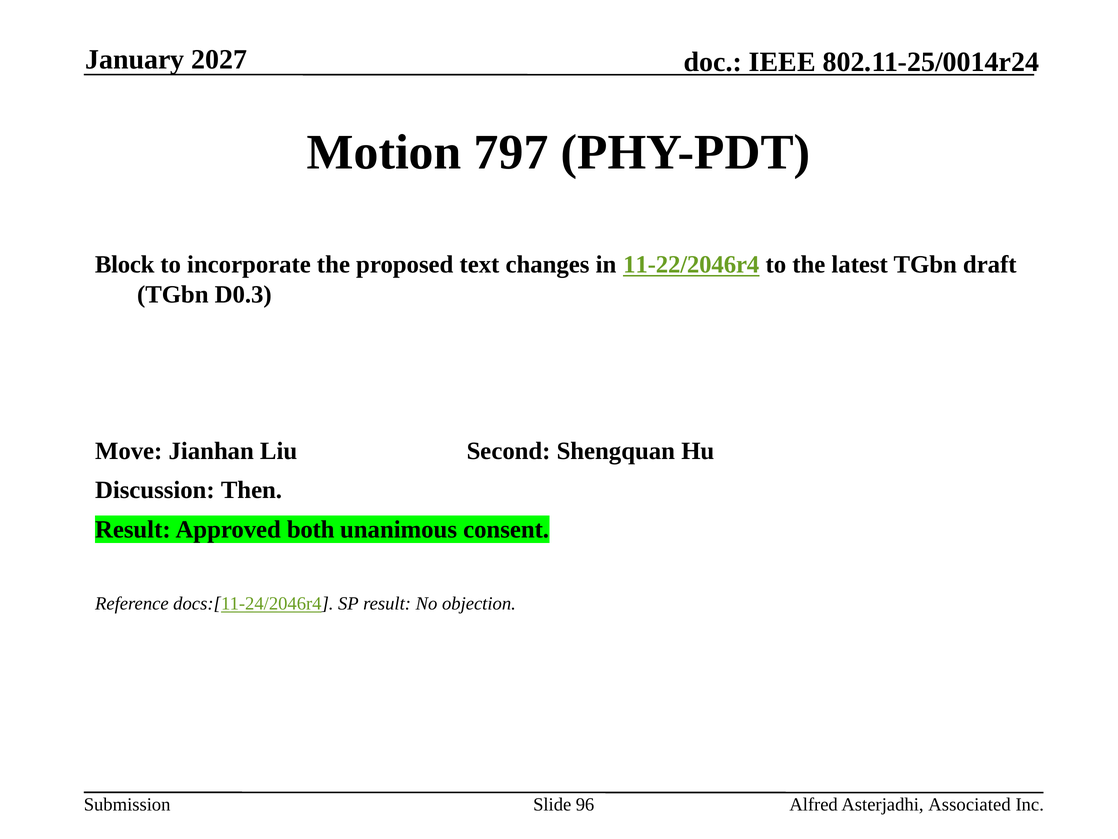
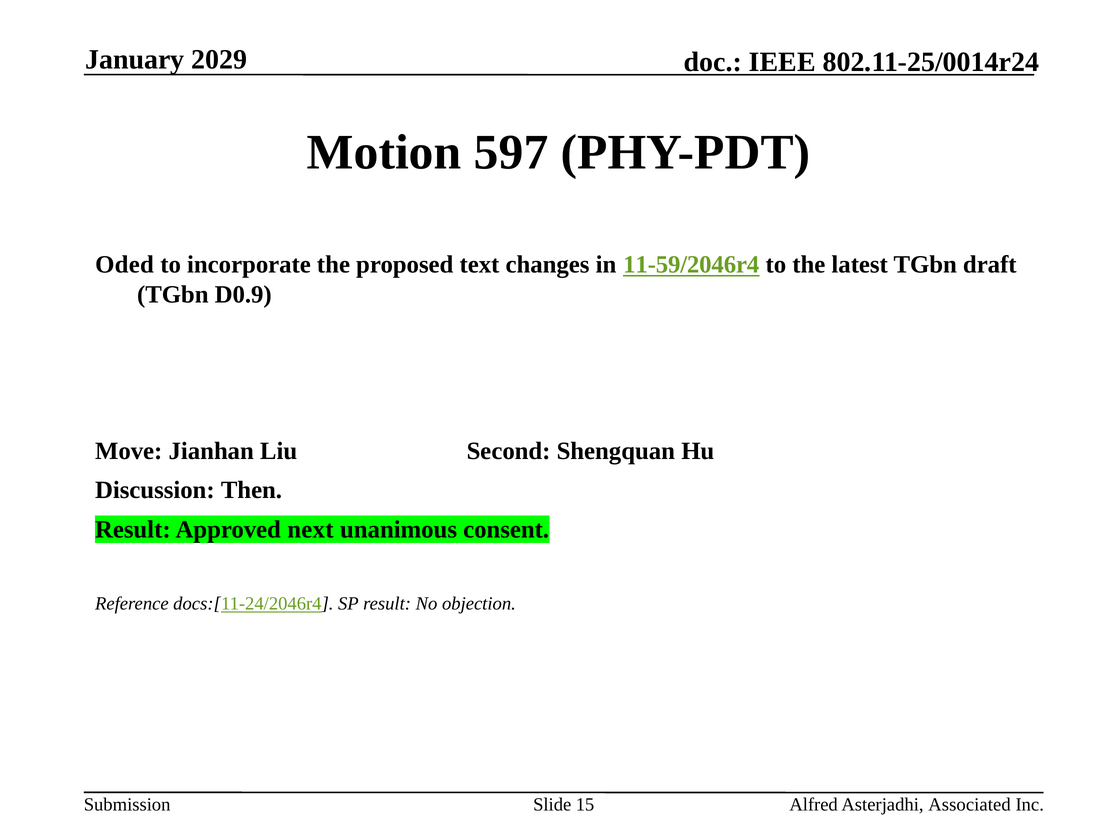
2027: 2027 -> 2029 (219, 59)
797: 797 -> 597 (511, 152)
Block: Block -> Oded (124, 264)
11-22/2046r4: 11-22/2046r4 -> 11-59/2046r4 (691, 264)
D0.3: D0.3 -> D0.9 (243, 294)
both: both -> next (310, 529)
96: 96 -> 15 (585, 804)
